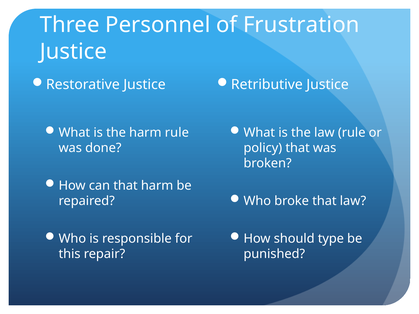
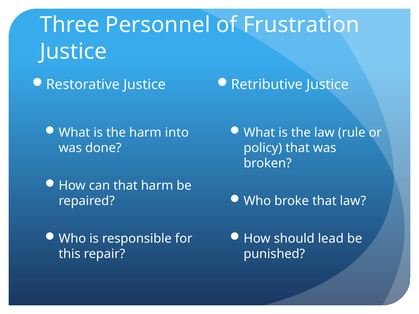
harm rule: rule -> into (177, 133)
type: type -> lead (331, 239)
